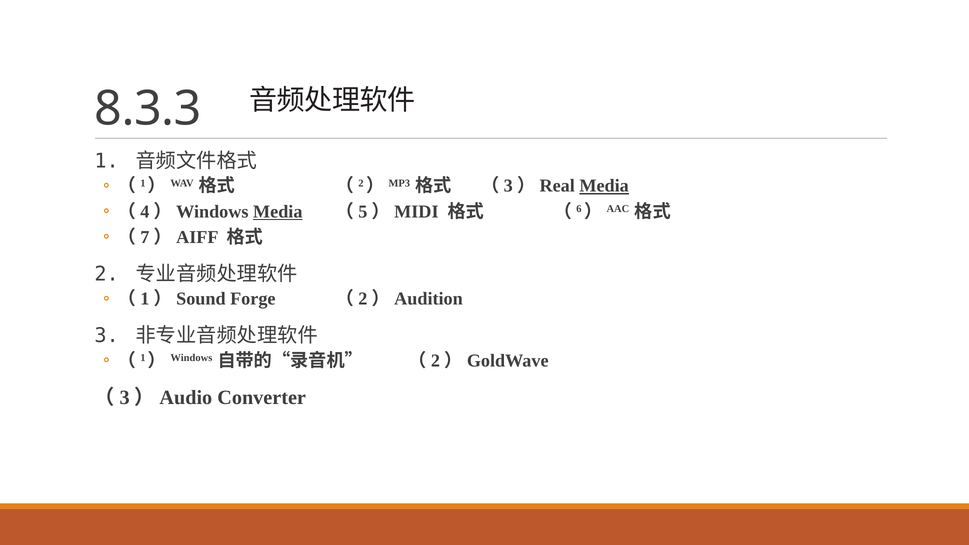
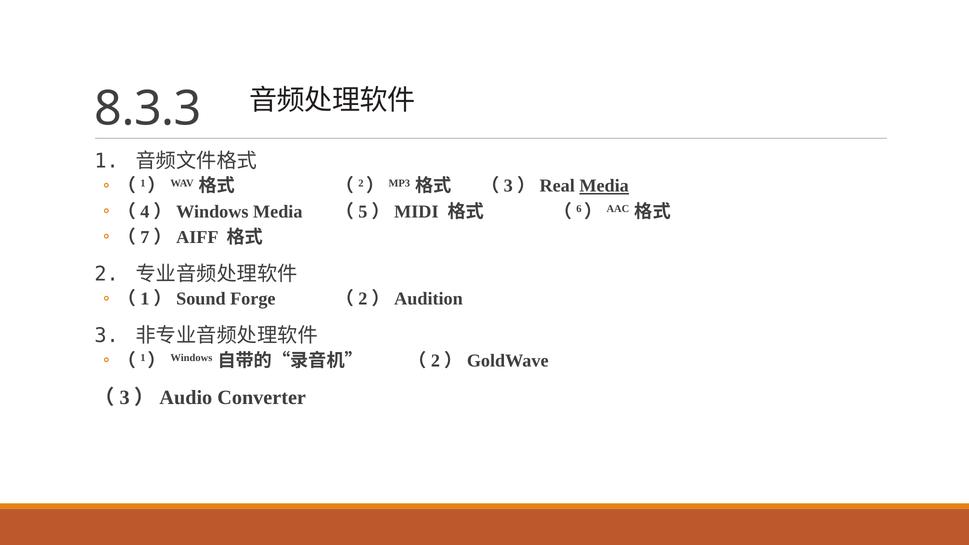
Media underline: present -> none (278, 212)
